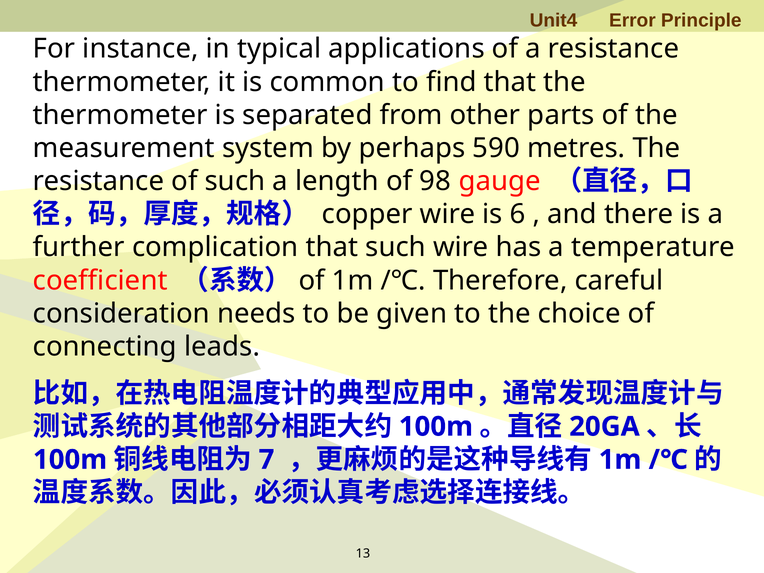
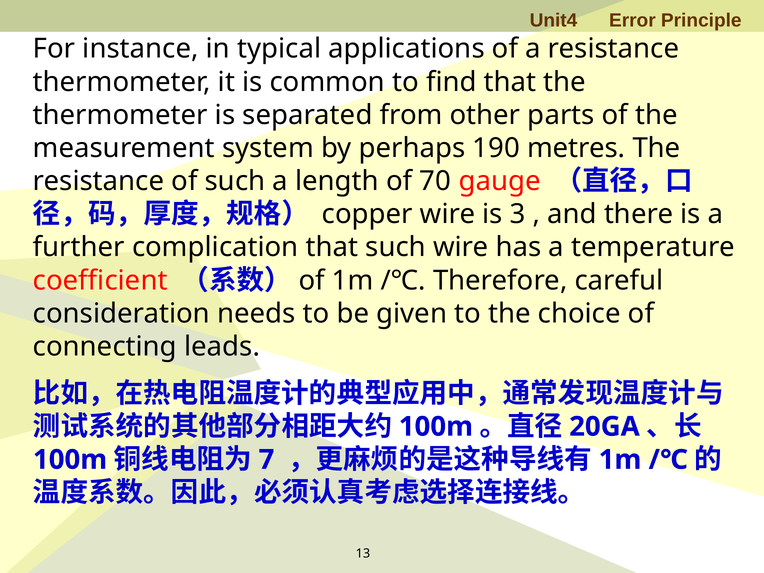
590: 590 -> 190 (496, 148)
98: 98 -> 70 (435, 181)
6: 6 -> 3 (518, 214)
